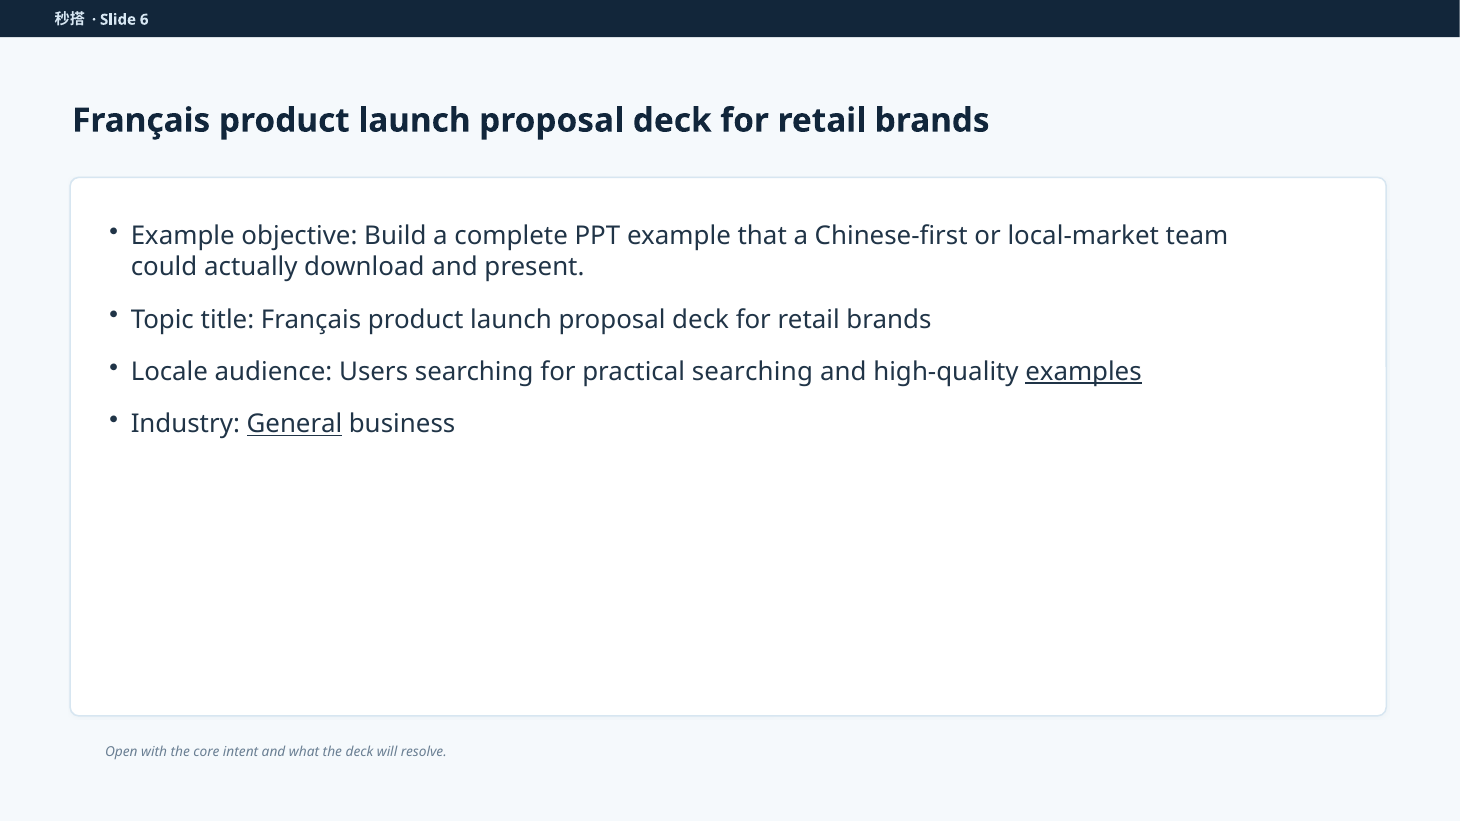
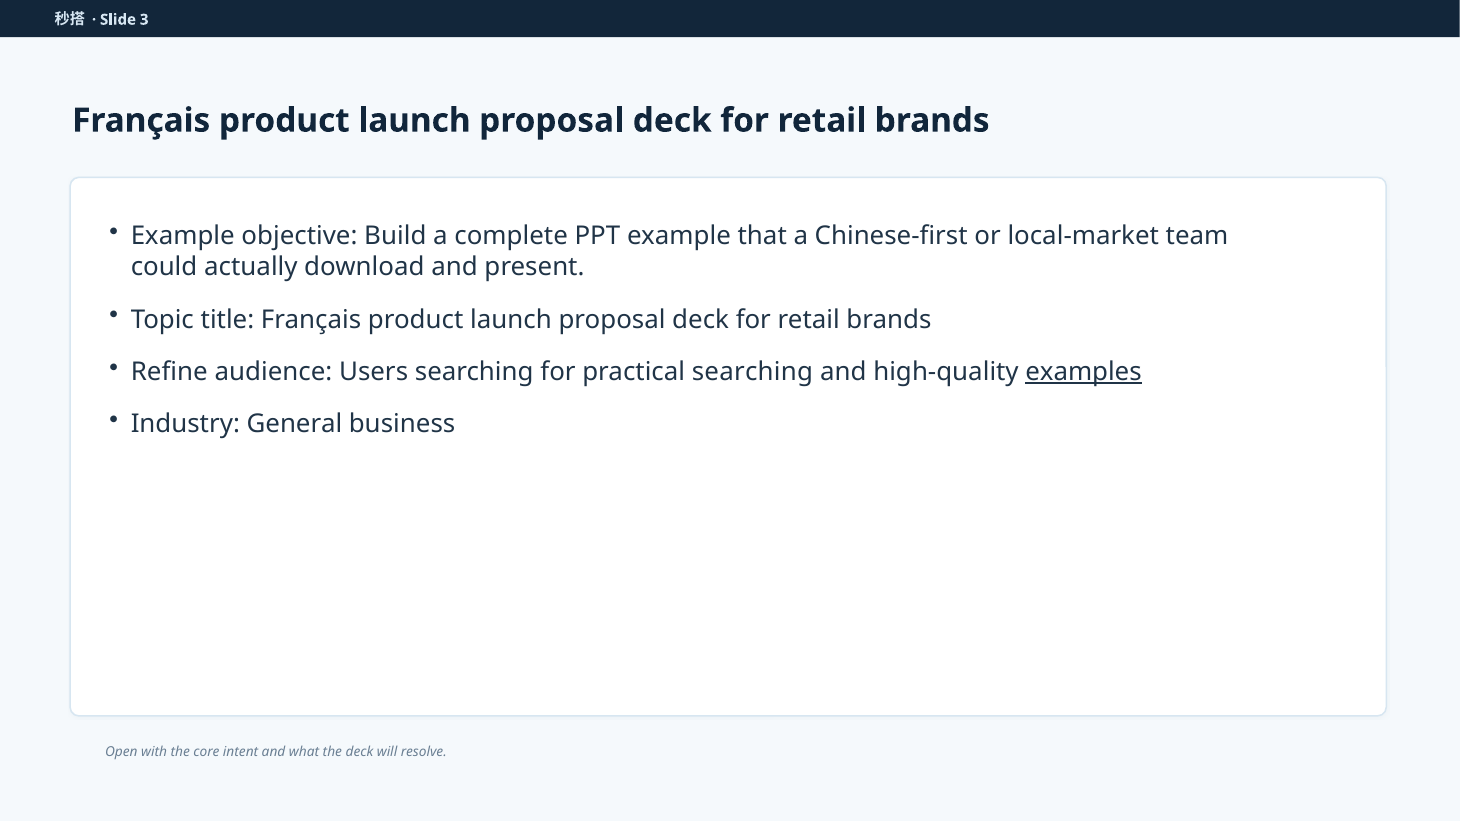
6: 6 -> 3 (144, 20)
Locale: Locale -> Refine (169, 372)
General underline: present -> none (294, 424)
